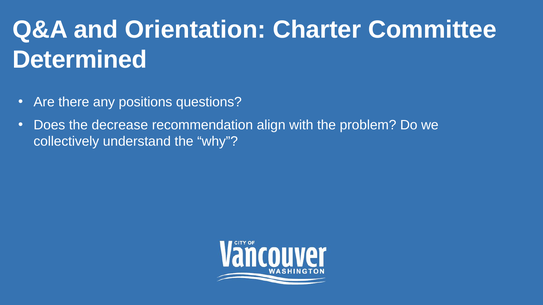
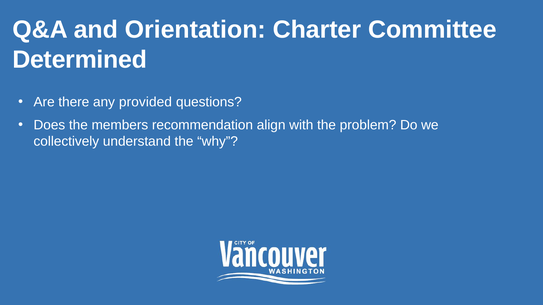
positions: positions -> provided (145, 102)
decrease: decrease -> members (120, 125)
